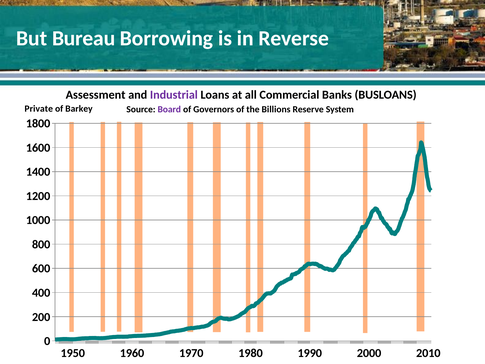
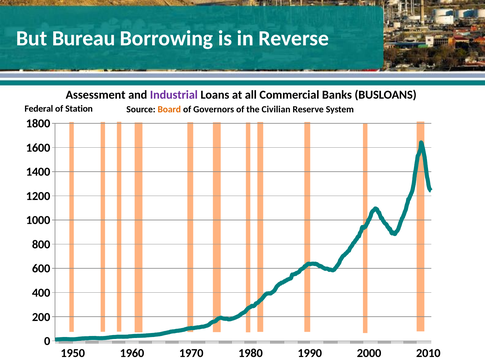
Private: Private -> Federal (39, 109)
Barkey: Barkey -> Station (79, 109)
Board colour: purple -> orange (169, 109)
Billions: Billions -> Civilian (276, 109)
